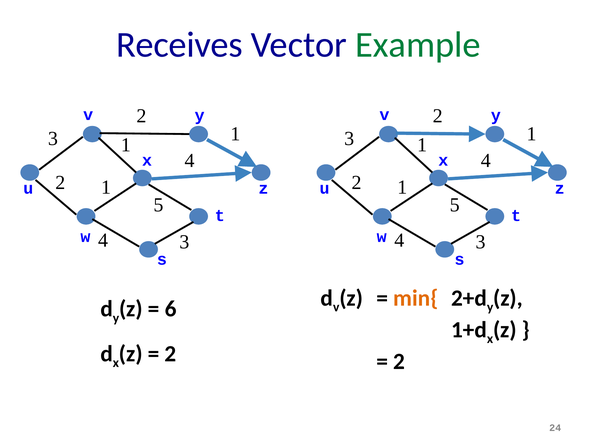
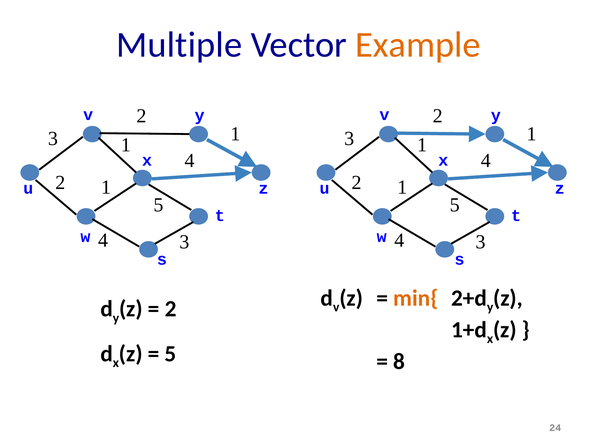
Receives: Receives -> Multiple (179, 45)
Example colour: green -> orange (418, 45)
6: 6 -> 2 (171, 309)
2: 2 -> 5 (170, 353)
2: 2 -> 8 (399, 361)
